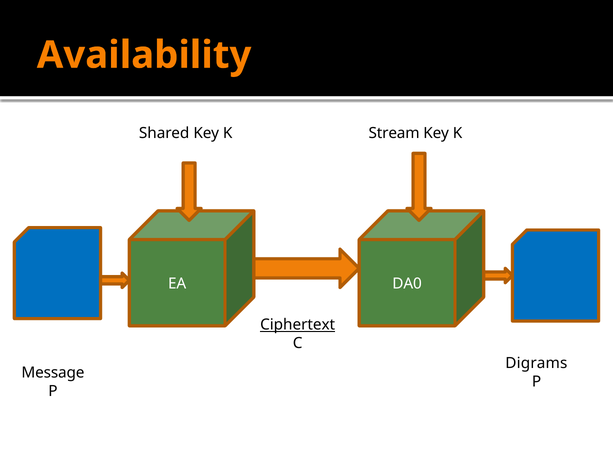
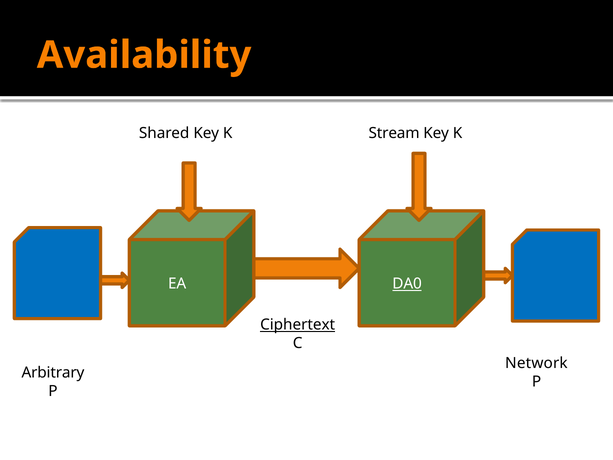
DA0 underline: none -> present (407, 284)
Digrams: Digrams -> Network (536, 363)
Message: Message -> Arbitrary (53, 372)
